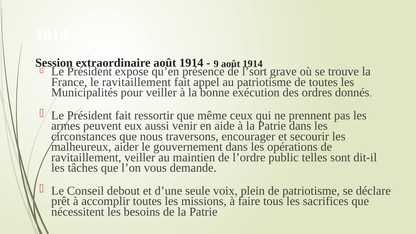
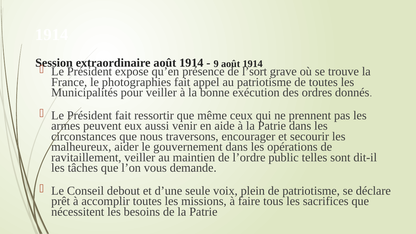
le ravitaillement: ravitaillement -> photographies (137, 82)
